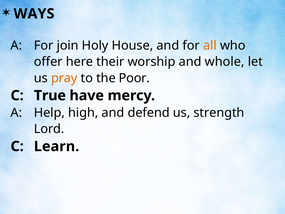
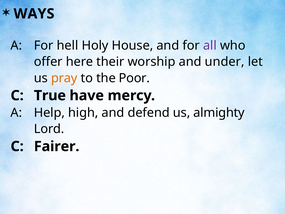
join: join -> hell (67, 45)
all colour: orange -> purple (210, 45)
whole: whole -> under (225, 62)
strength: strength -> almighty (219, 113)
Learn: Learn -> Fairer (57, 146)
